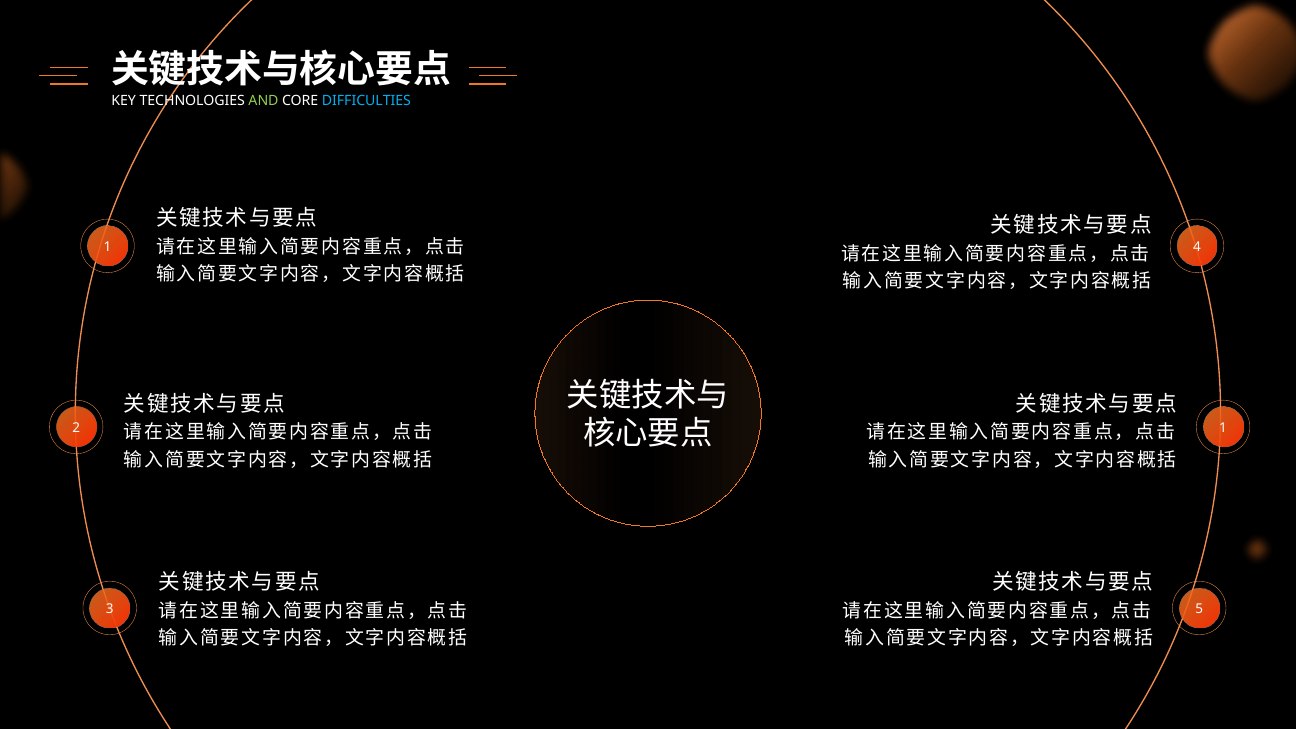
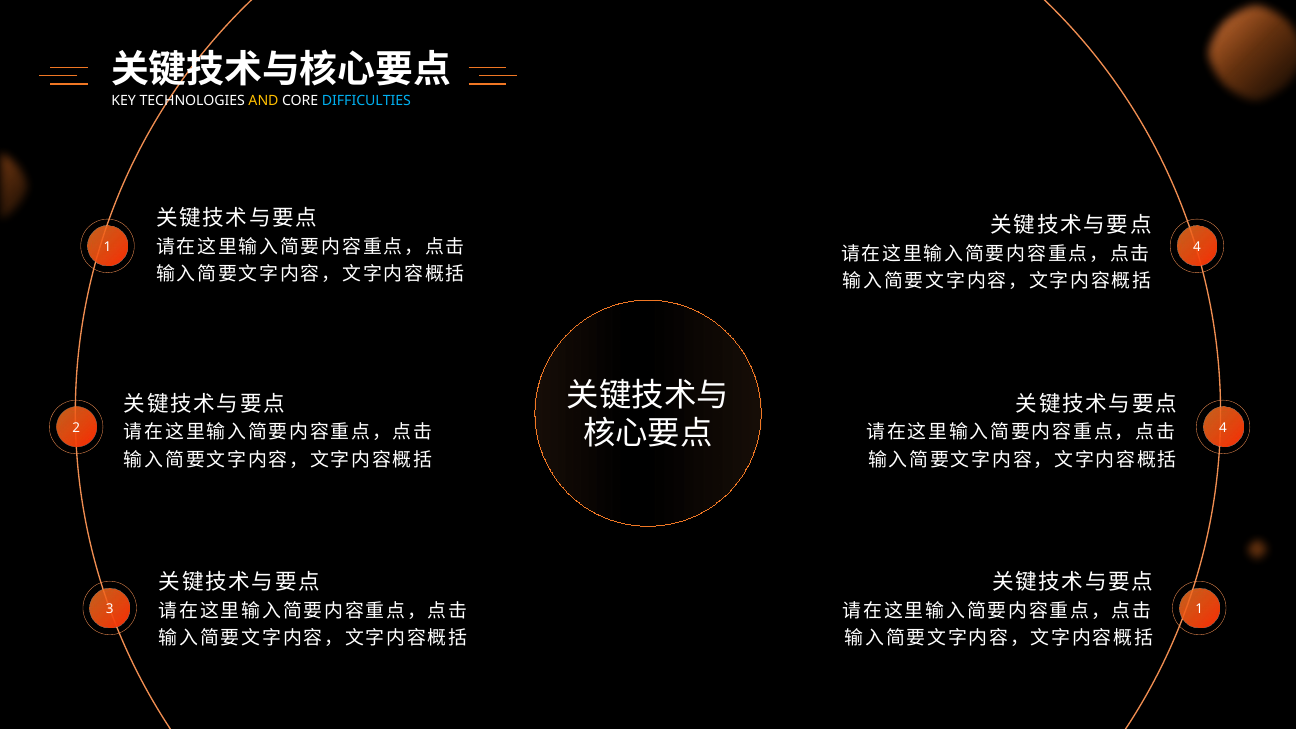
AND colour: light green -> yellow (264, 101)
2 1: 1 -> 4 (1223, 428)
3 5: 5 -> 1 (1199, 609)
